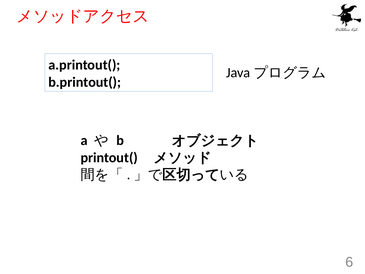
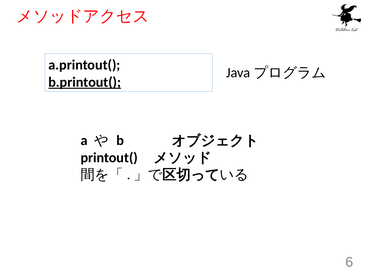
b.printout( underline: none -> present (85, 82)
